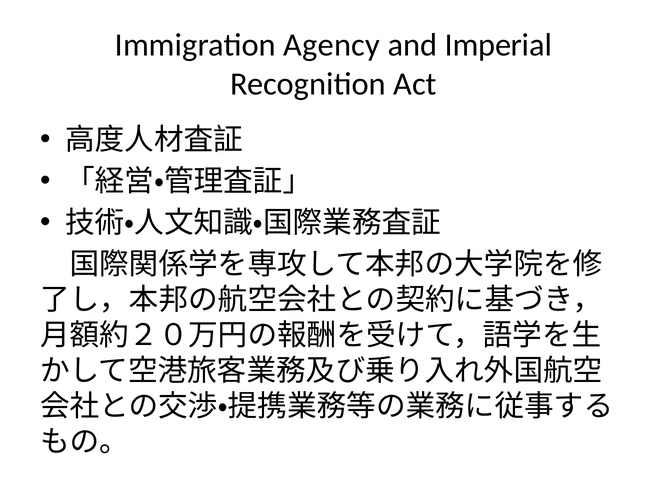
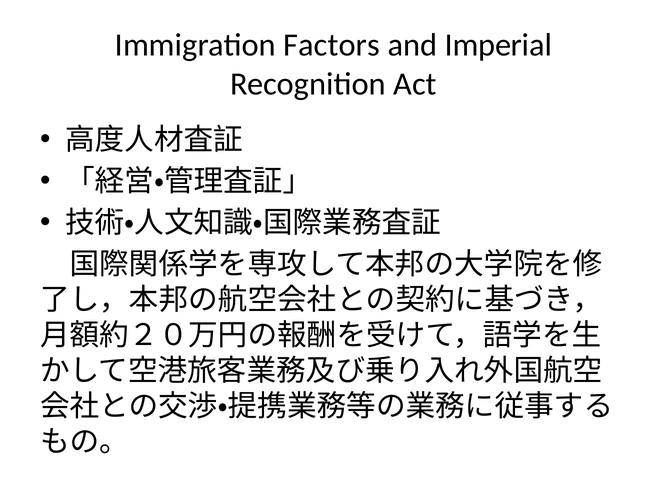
Agency: Agency -> Factors (332, 45)
